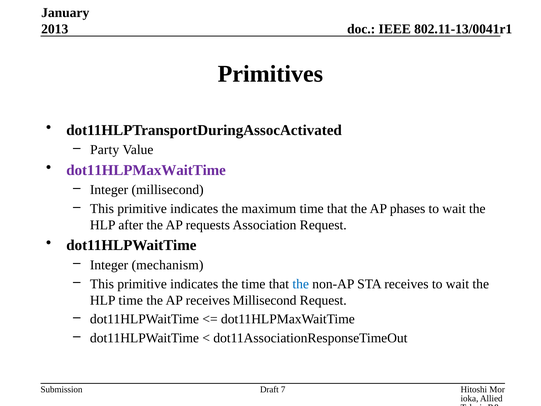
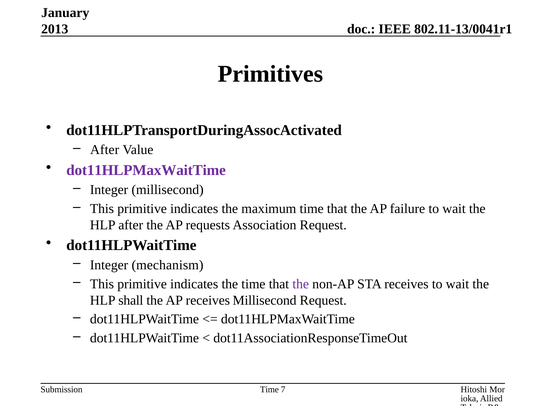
Party: Party -> After (105, 150)
phases: phases -> failure (408, 209)
the colour: blue -> purple (301, 284)
HLP time: time -> shall (131, 300)
Draft: Draft -> Time (269, 389)
